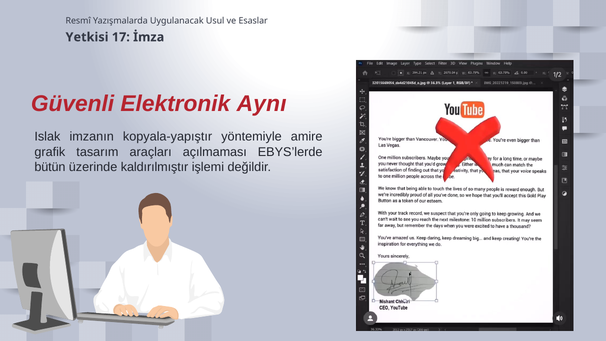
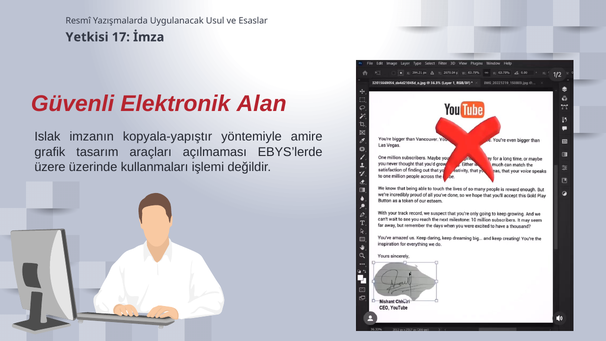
Aynı: Aynı -> Alan (262, 104)
bütün: bütün -> üzere (50, 167)
kaldırılmıştır: kaldırılmıştır -> kullanmaları (155, 167)
